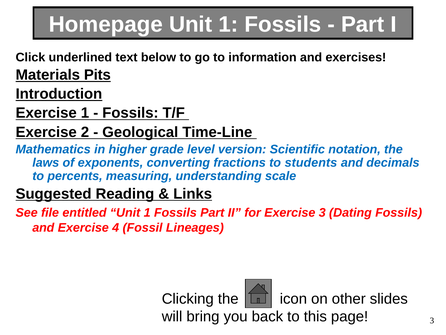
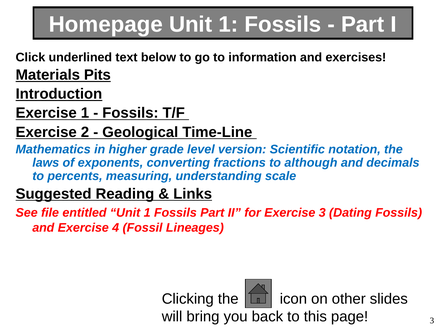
students: students -> although (311, 162)
